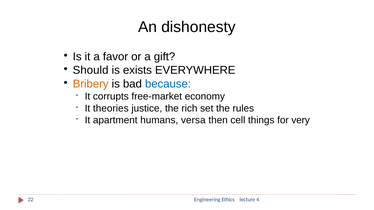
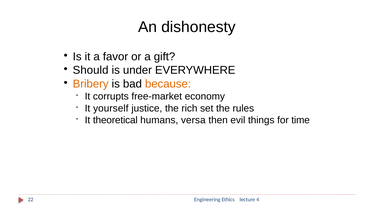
exists: exists -> under (137, 70)
because colour: blue -> orange (168, 84)
theories: theories -> yourself (111, 108)
apartment: apartment -> theoretical (115, 120)
cell: cell -> evil (238, 120)
very: very -> time (301, 120)
